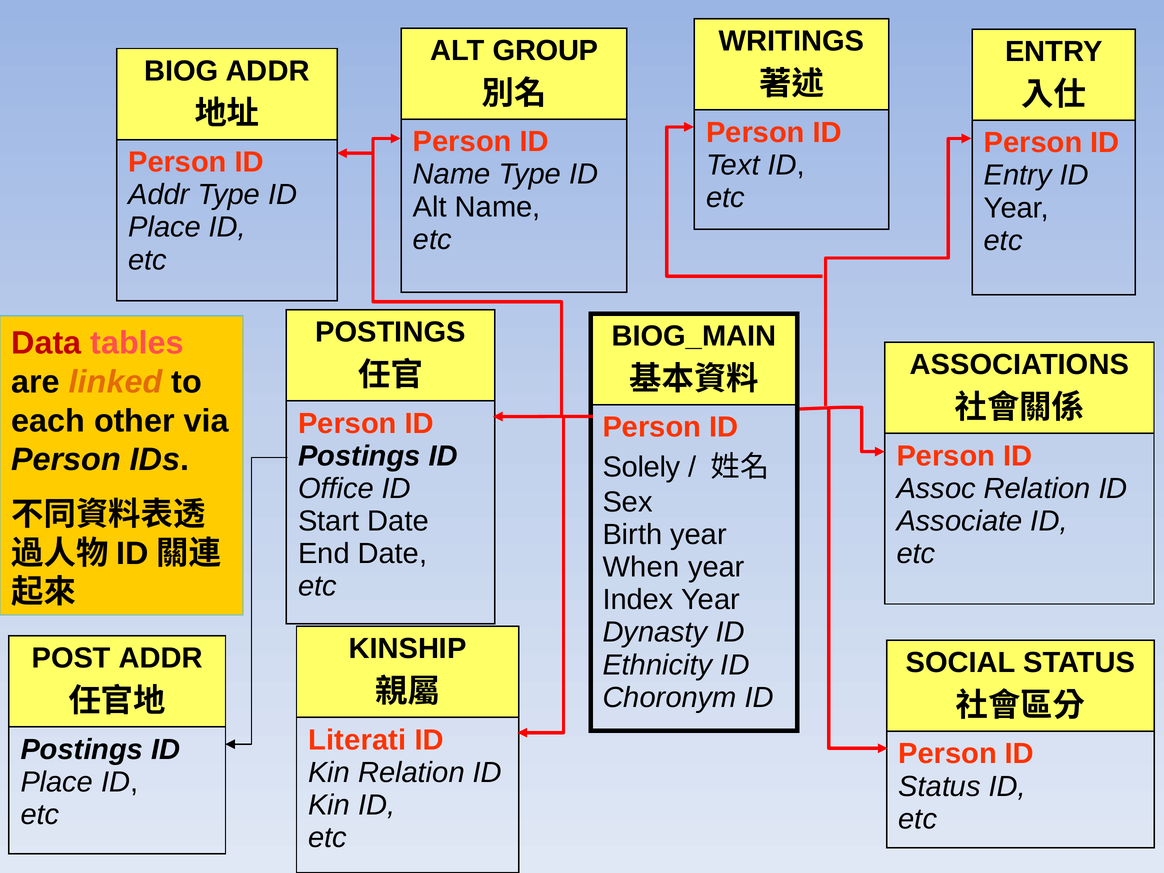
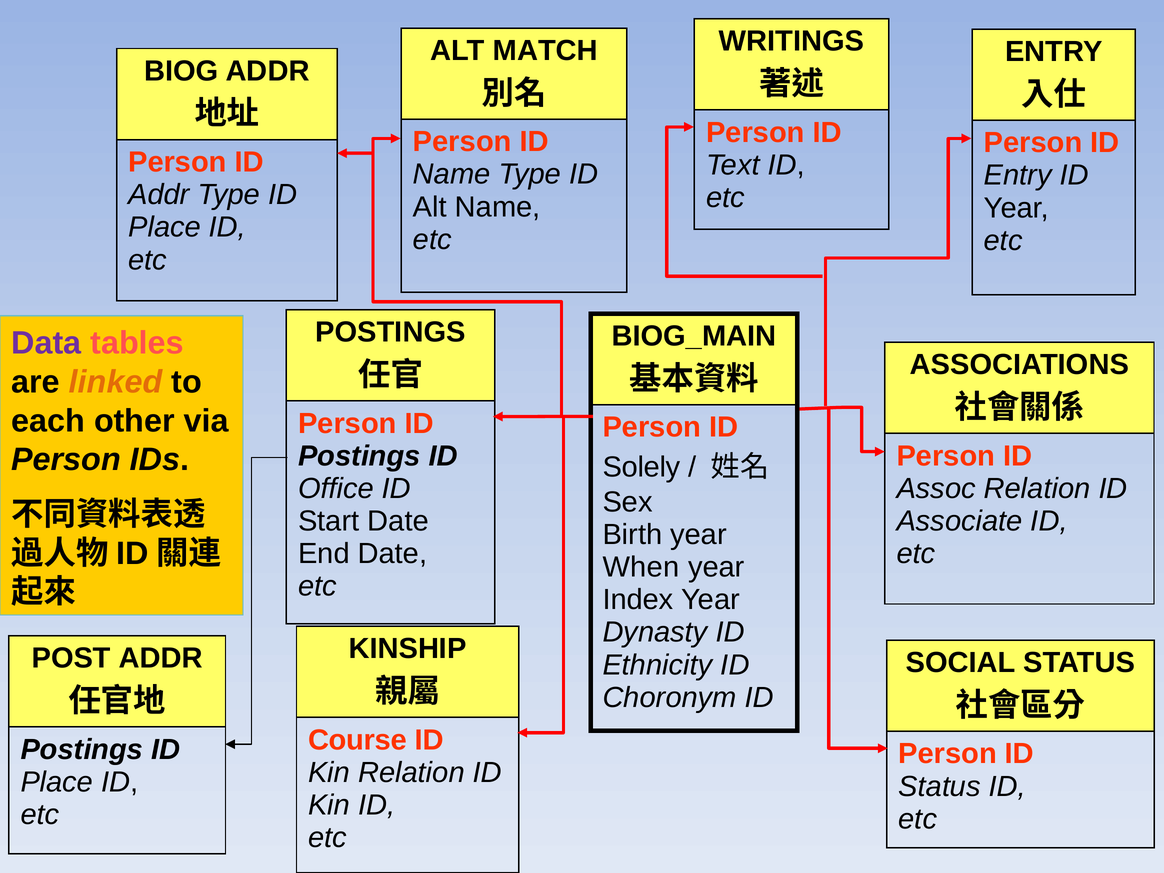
GROUP: GROUP -> MATCH (545, 51)
Data colour: red -> purple (46, 343)
Literati: Literati -> Course (357, 740)
